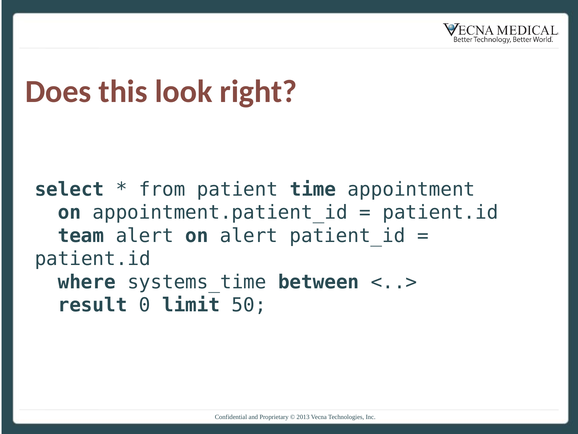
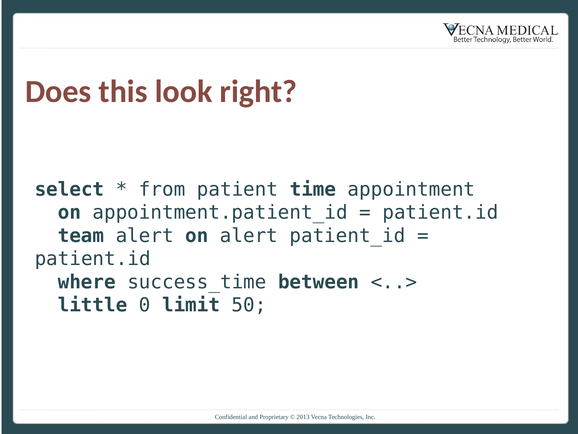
systems_time: systems_time -> success_time (197, 282)
result: result -> little (93, 305)
